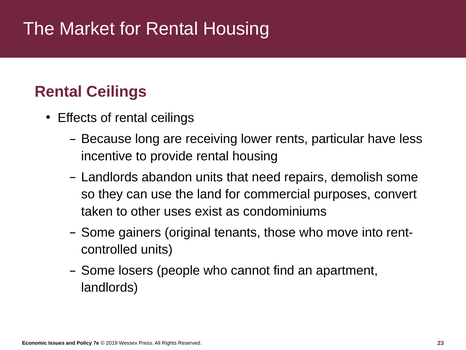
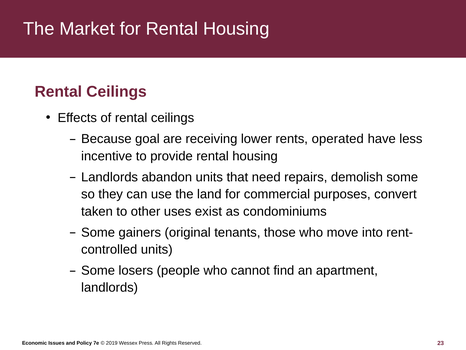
long: long -> goal (147, 139)
particular: particular -> operated (338, 139)
